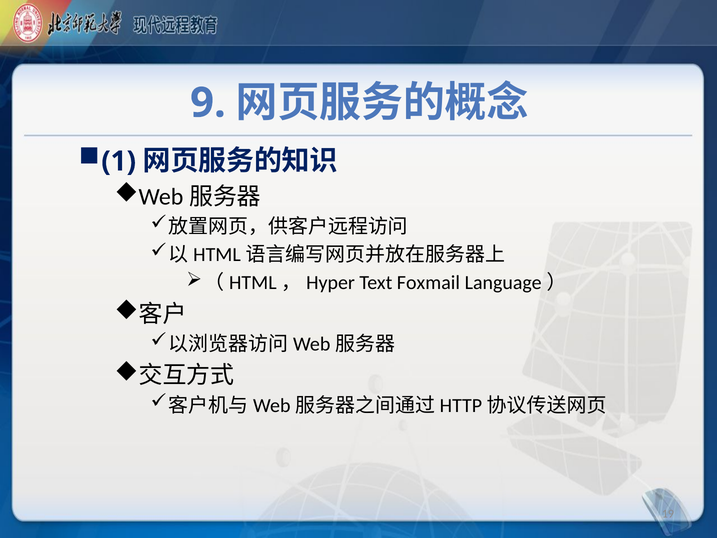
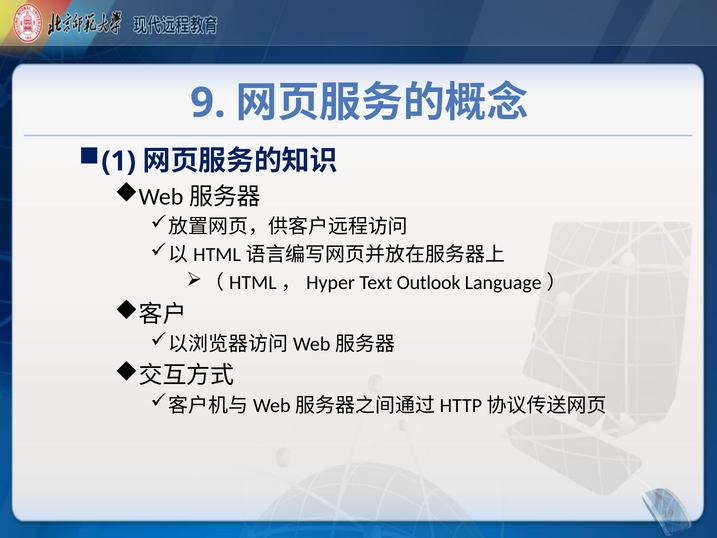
Foxmail: Foxmail -> Outlook (429, 283)
